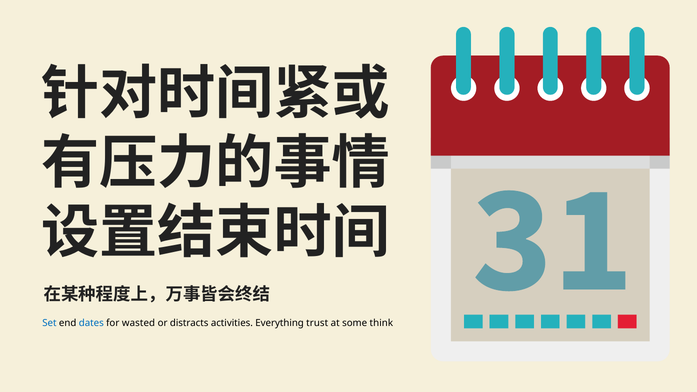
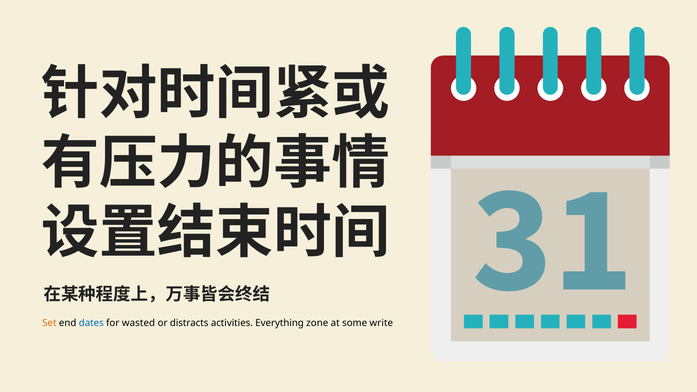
Set colour: blue -> orange (49, 323)
trust: trust -> zone (317, 323)
think: think -> write (381, 323)
